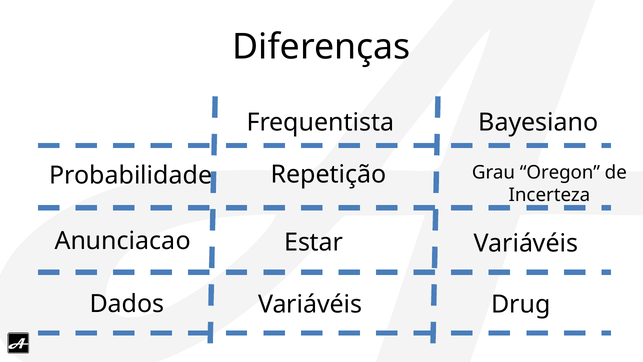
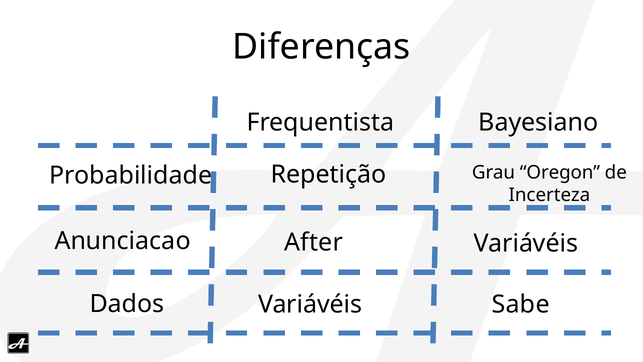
Estar: Estar -> After (314, 242)
Drug: Drug -> Sabe (521, 304)
